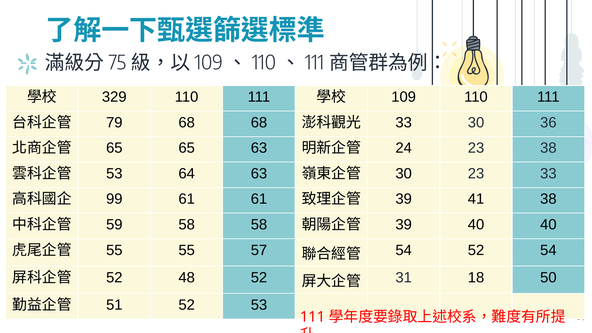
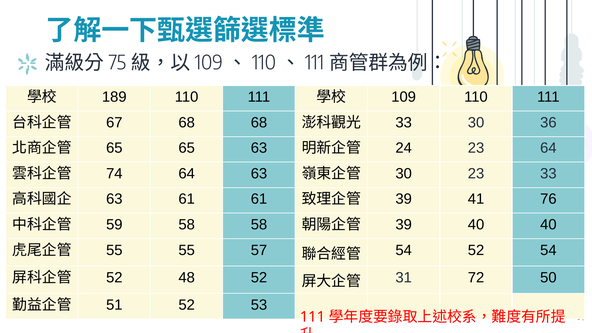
329: 329 -> 189 (114, 97)
79: 79 -> 67 (114, 123)
23 38: 38 -> 64 (548, 148)
53: 53 -> 74 (114, 174)
99: 99 -> 63 (114, 199)
41 38: 38 -> 76 (548, 199)
18: 18 -> 72 (476, 278)
